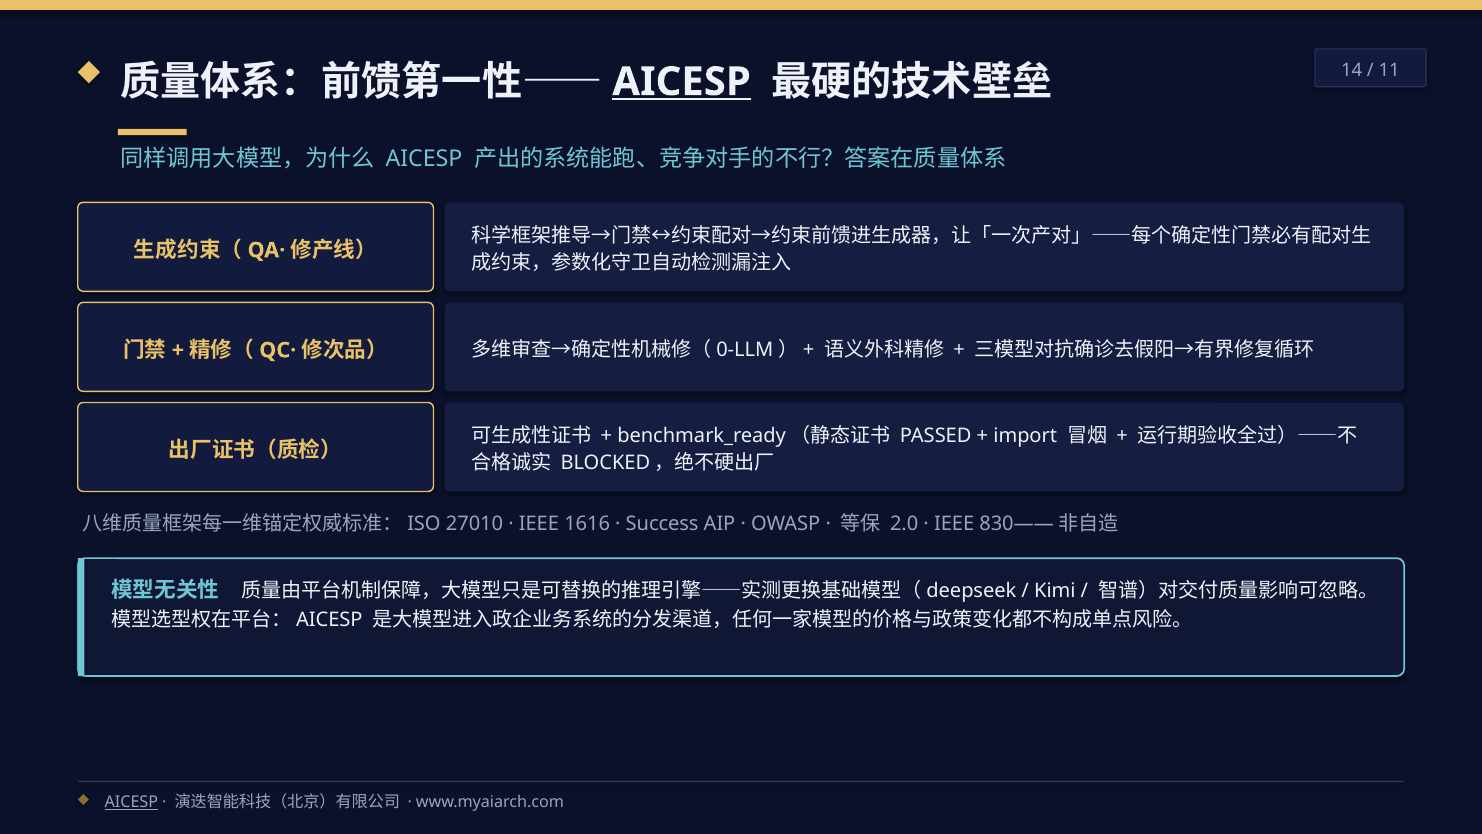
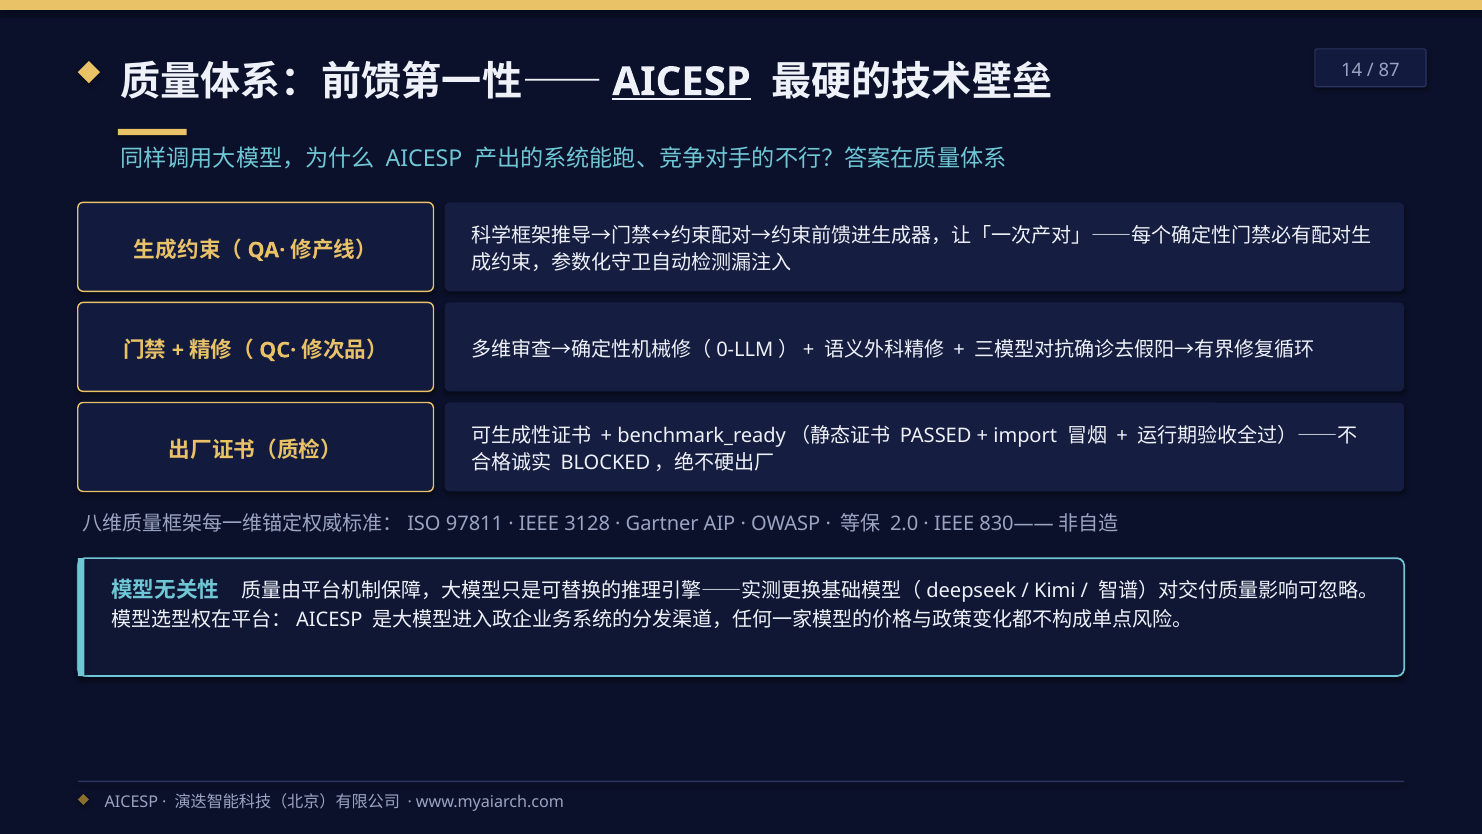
11: 11 -> 87 (1389, 71)
27010: 27010 -> 97811 (475, 523)
1616: 1616 -> 3128 (587, 523)
Success: Success -> Gartner (662, 523)
AICESP underline: present -> none (131, 802)
